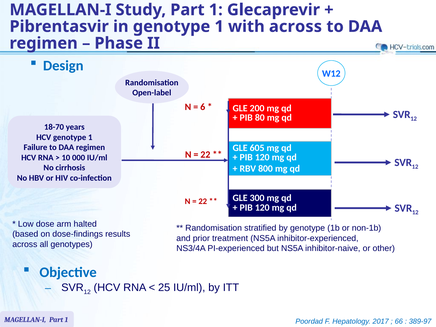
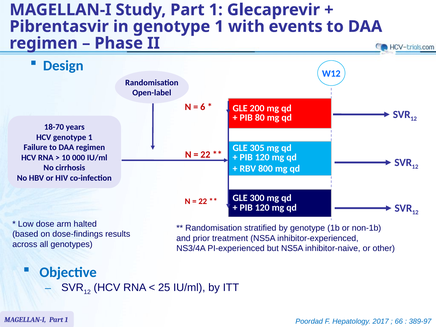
with across: across -> events (296, 27)
605: 605 -> 305 (257, 148)
